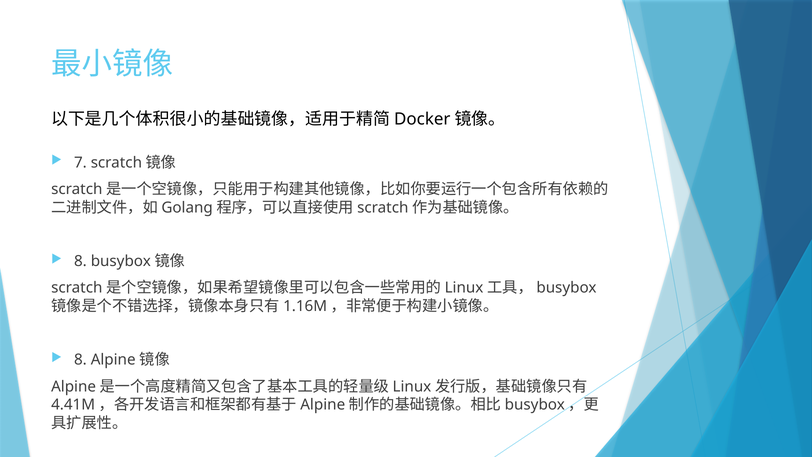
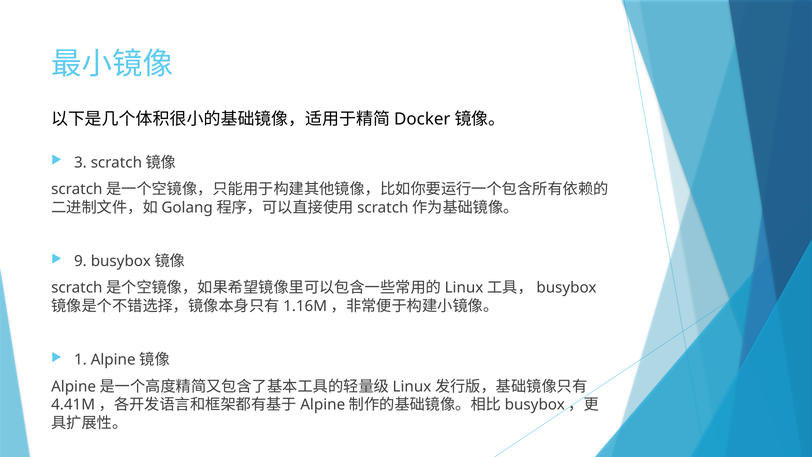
7: 7 -> 3 (80, 163)
8: 8 -> 9 (80, 261)
8: 8 -> 1 (80, 360)
